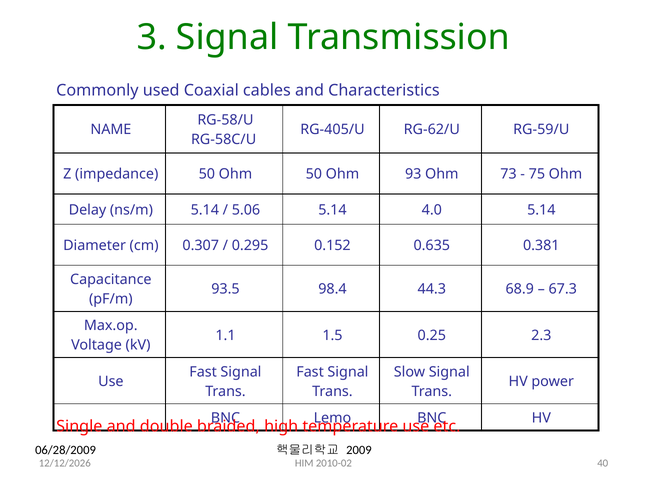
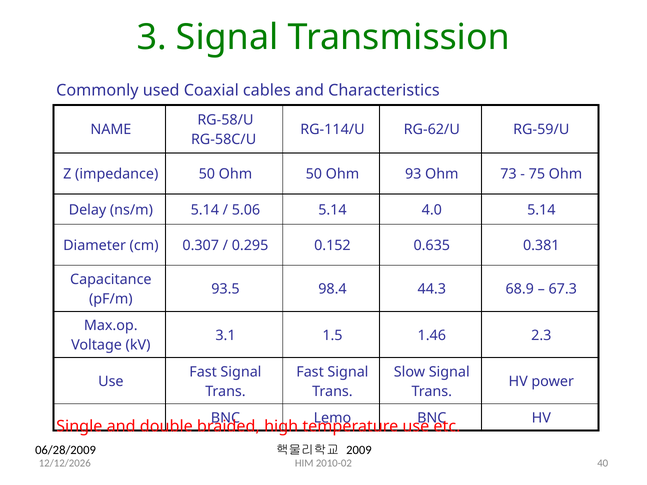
RG-405/U: RG-405/U -> RG-114/U (332, 130)
1.1: 1.1 -> 3.1 (225, 335)
0.25: 0.25 -> 1.46 (432, 335)
